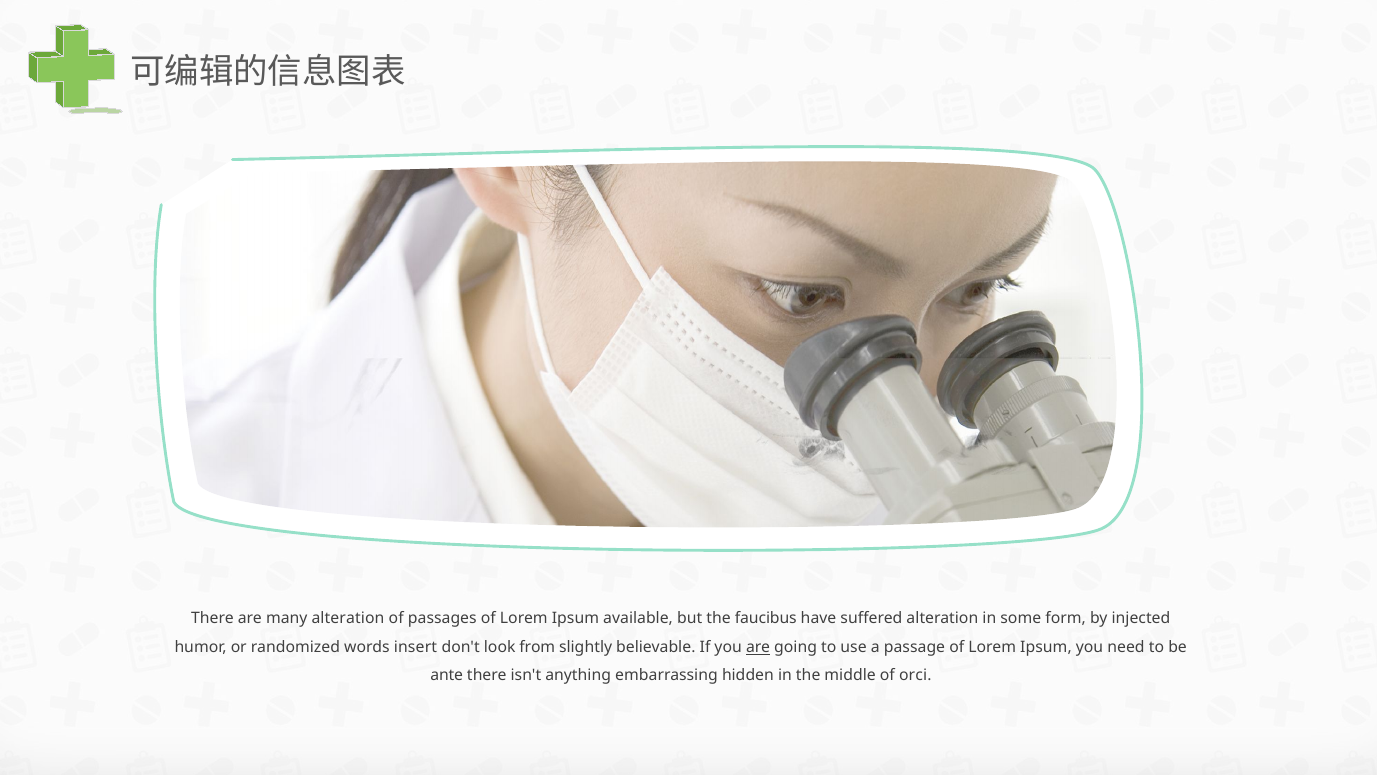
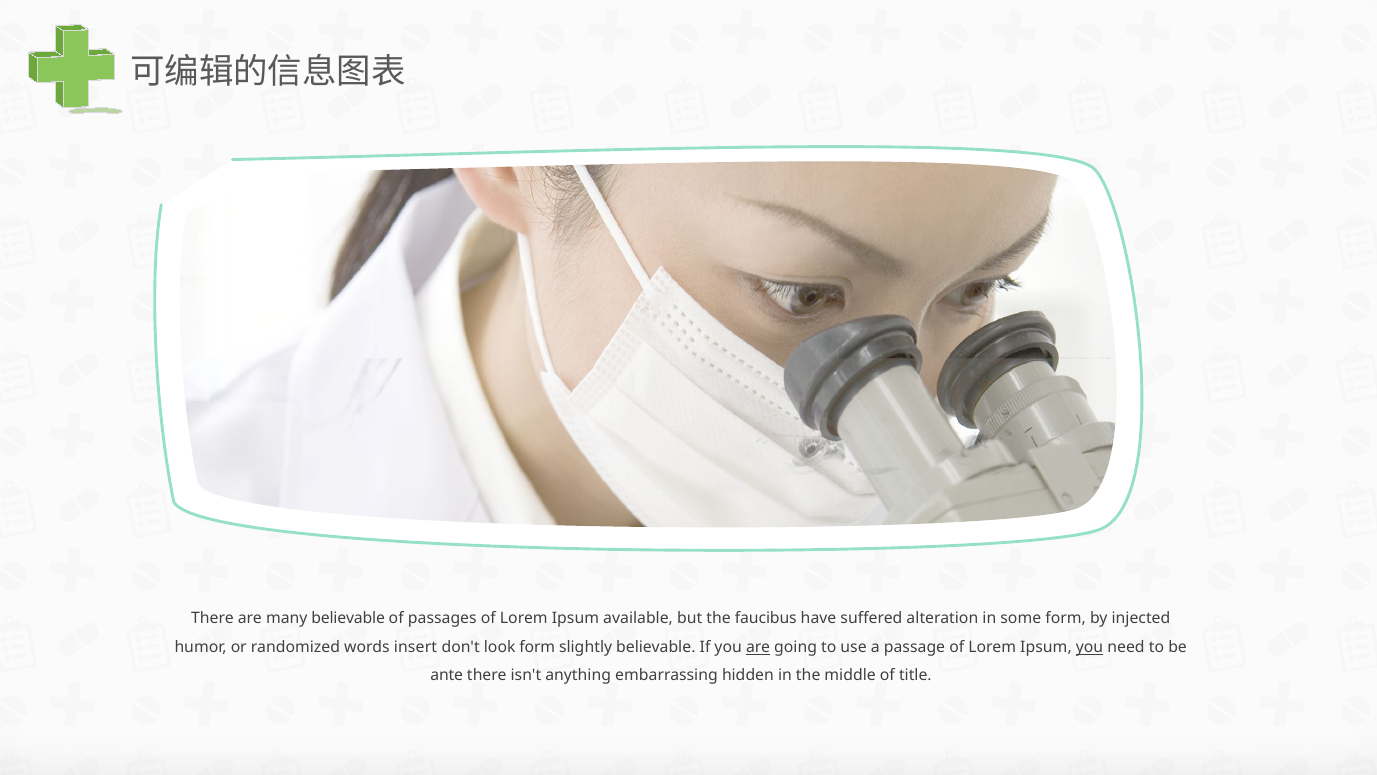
many alteration: alteration -> believable (348, 618)
look from: from -> form (537, 647)
you underline: none -> present (1089, 647)
orci: orci -> title (915, 675)
